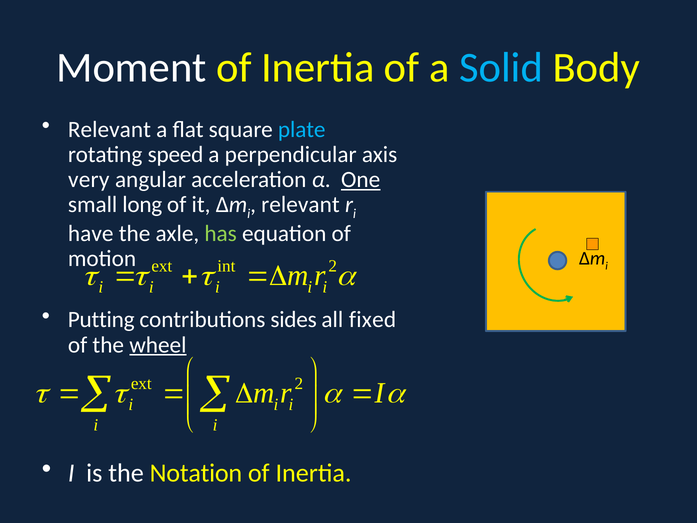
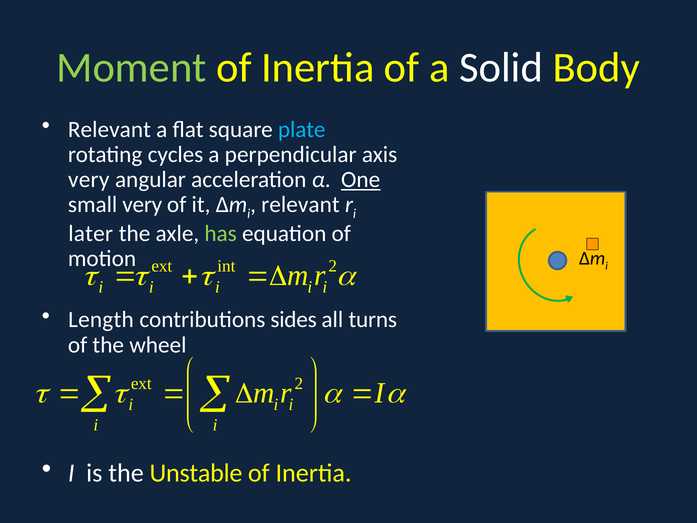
Moment colour: white -> light green (131, 67)
Solid colour: light blue -> white (501, 67)
speed: speed -> cycles (175, 155)
small long: long -> very (142, 205)
have: have -> later (91, 233)
Putting: Putting -> Length (101, 320)
fixed: fixed -> turns (373, 320)
wheel underline: present -> none (158, 345)
Notation: Notation -> Unstable (196, 473)
